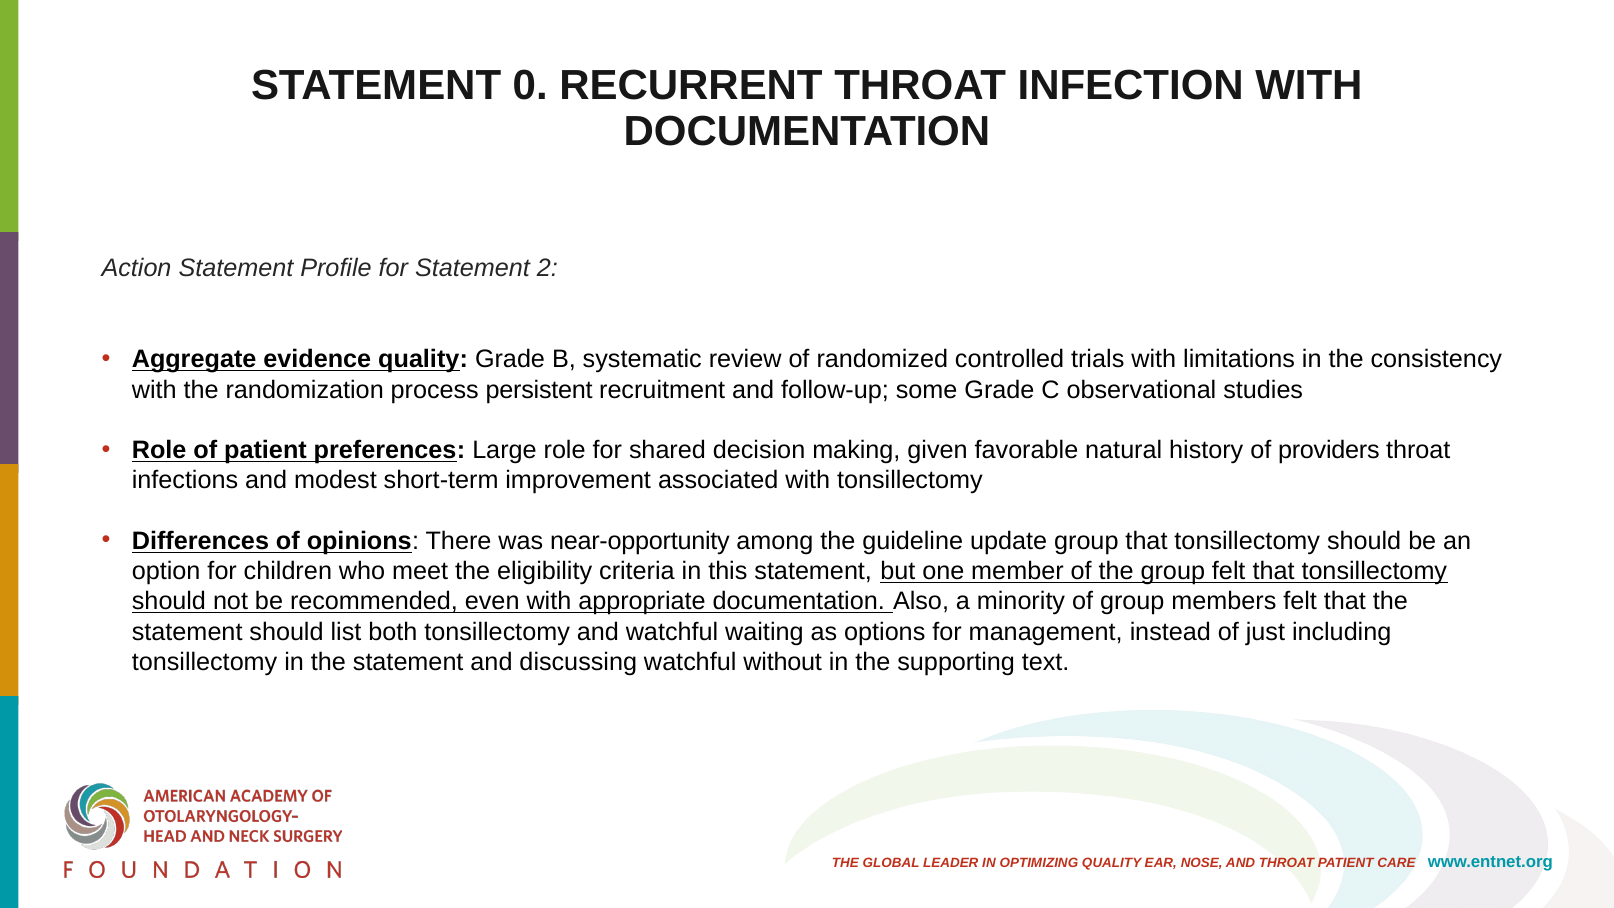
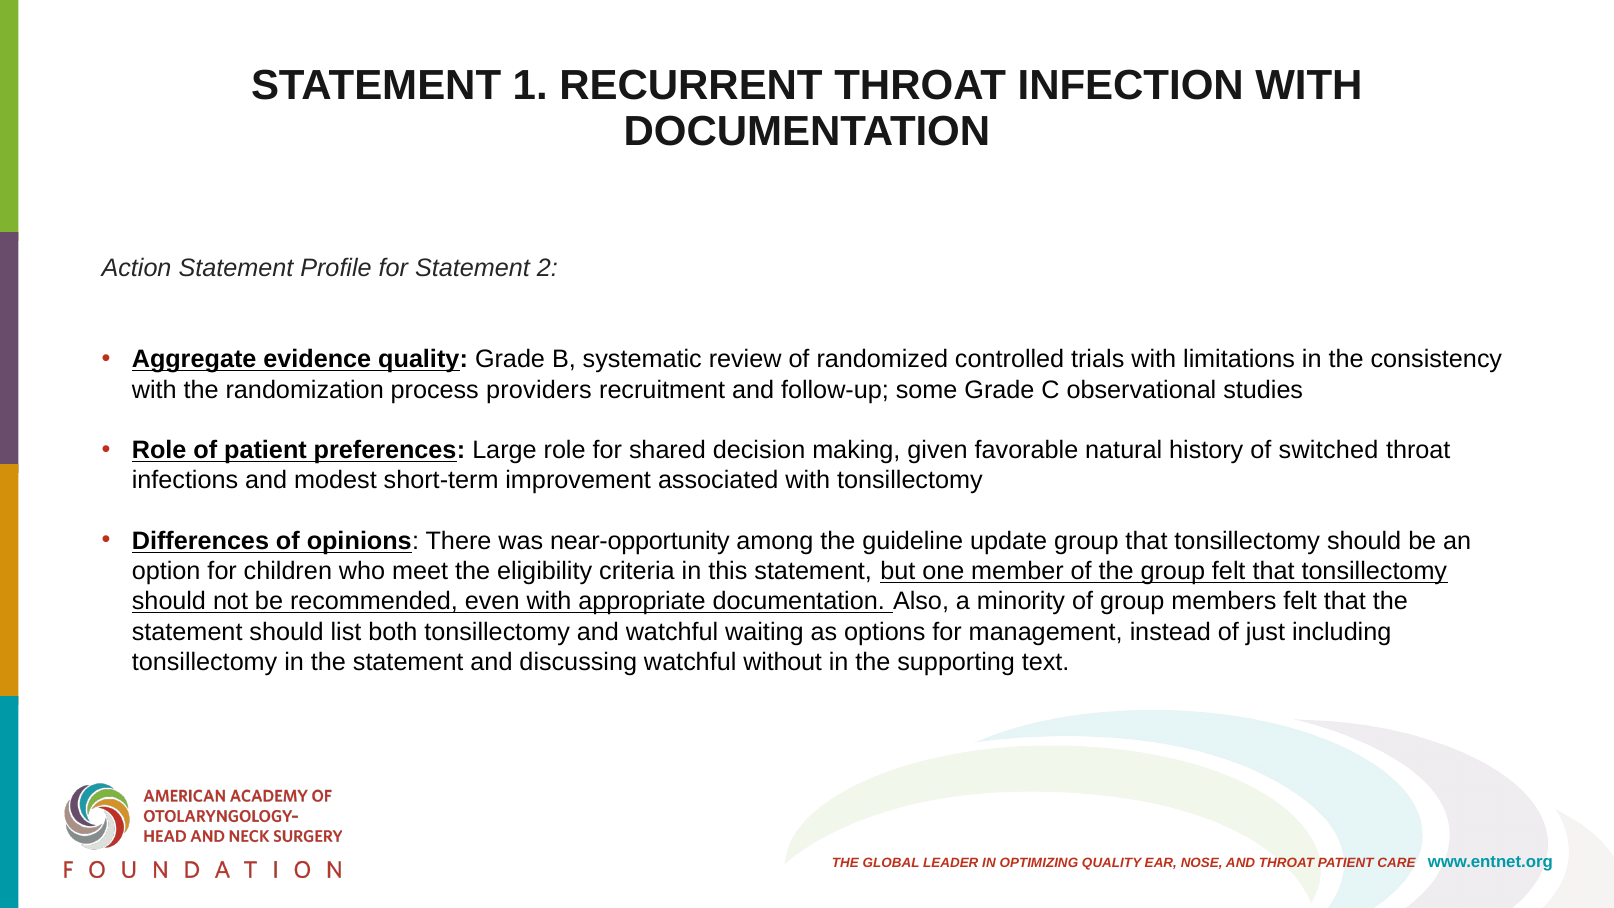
0: 0 -> 1 (530, 86)
persistent: persistent -> providers (539, 390)
providers: providers -> switched (1329, 450)
